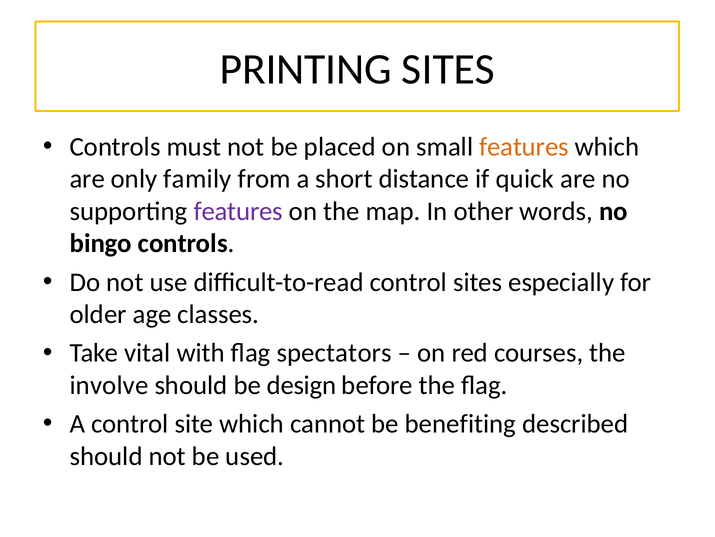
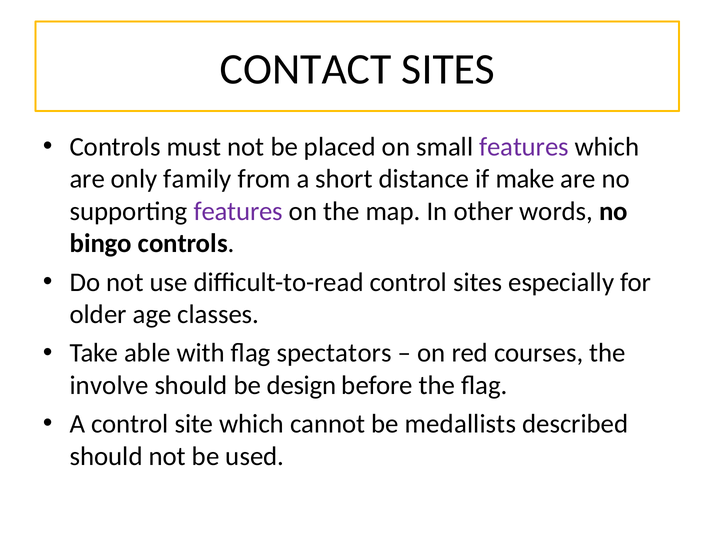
PRINTING: PRINTING -> CONTACT (306, 69)
features colour: orange -> purple (524, 147)
quick: quick -> make (525, 179)
vital: vital -> able (147, 353)
benefiting: benefiting -> medallists (460, 423)
